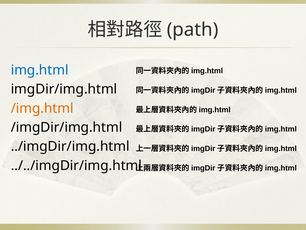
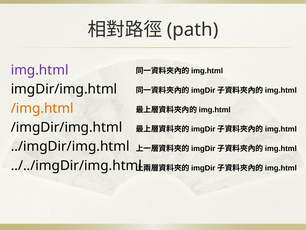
img.html colour: blue -> purple (40, 70)
